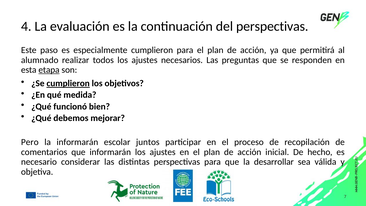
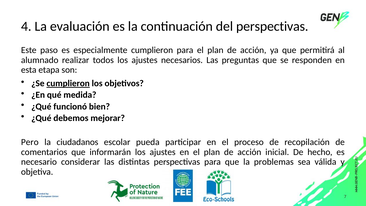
etapa underline: present -> none (49, 70)
la informarán: informarán -> ciudadanos (77, 142)
juntos: juntos -> pueda (148, 142)
desarrollar: desarrollar -> problemas (274, 162)
